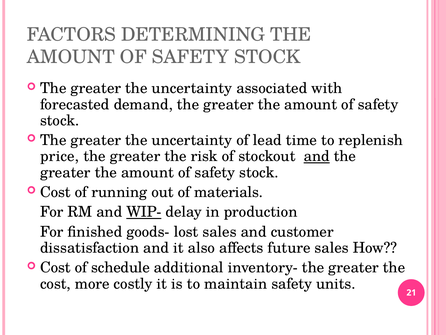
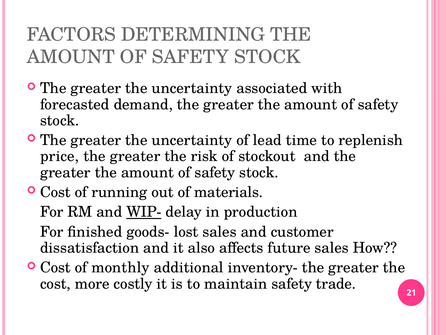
and underline: present -> none (317, 156)
schedule: schedule -> monthly (120, 267)
units: units -> trade (336, 283)
